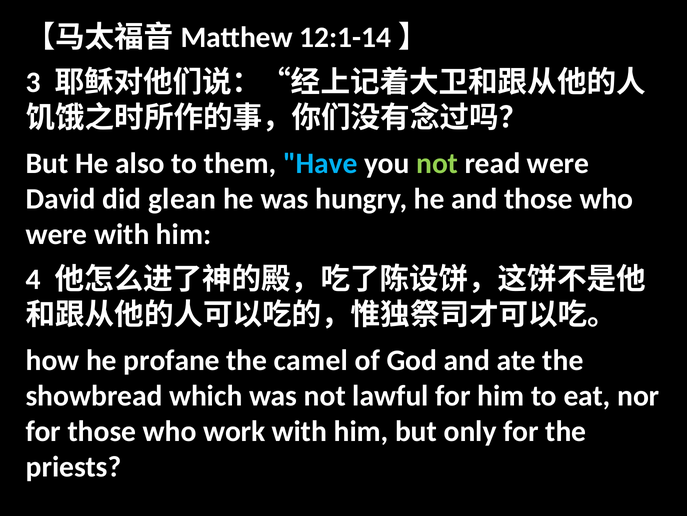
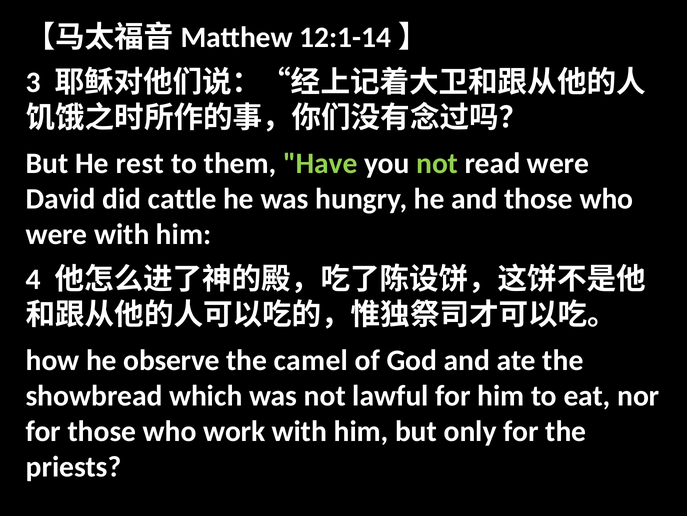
also: also -> rest (140, 163)
Have colour: light blue -> light green (320, 163)
glean: glean -> cattle (182, 199)
profane: profane -> observe (172, 360)
